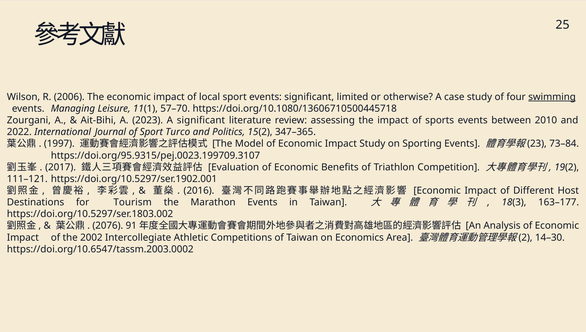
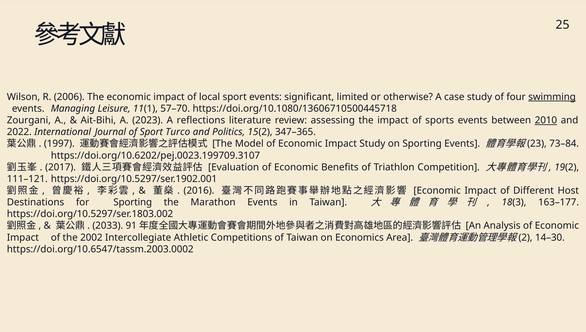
A significant: significant -> reflections (201, 120)
2010 underline: none -> present (546, 120)
https://doi.org/95.9315/pej.0023.199709.3107: https://doi.org/95.9315/pej.0023.199709.3107 -> https://doi.org/10.6202/pej.0023.199709.3107 (155, 156)
for Tourism: Tourism -> Sporting (133, 202)
2076: 2076 -> 2033 (108, 226)
